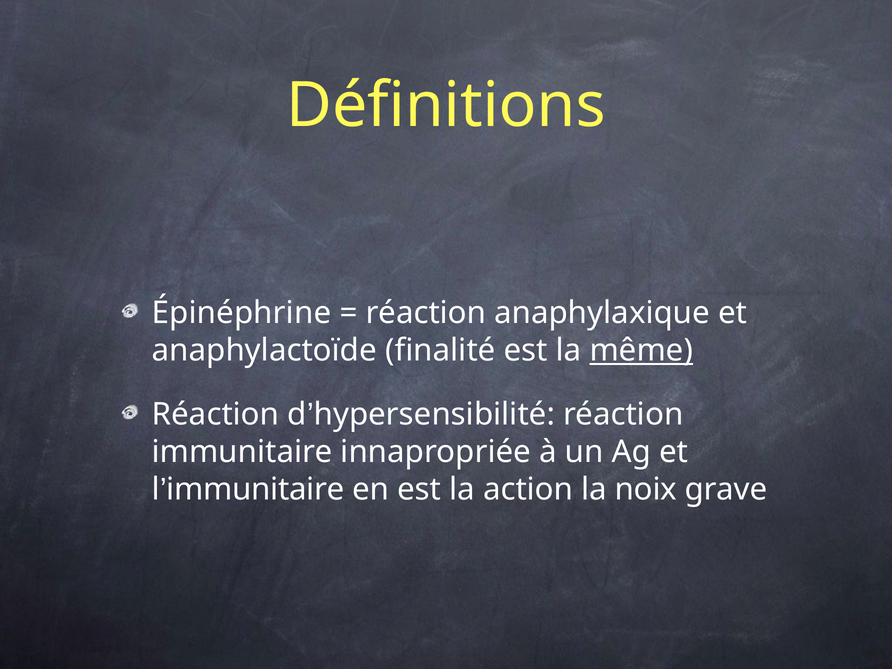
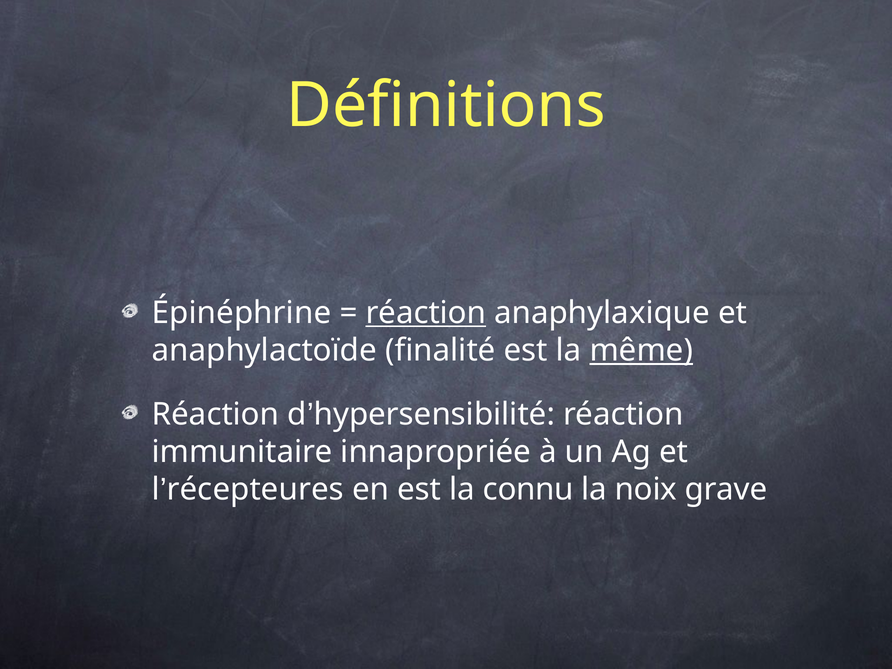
réaction underline: none -> present (426, 313)
immunitaire: immunitaire -> récepteures (255, 489)
action: action -> connu (528, 489)
